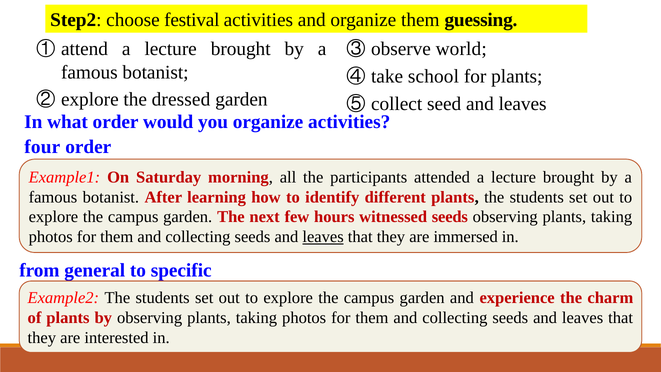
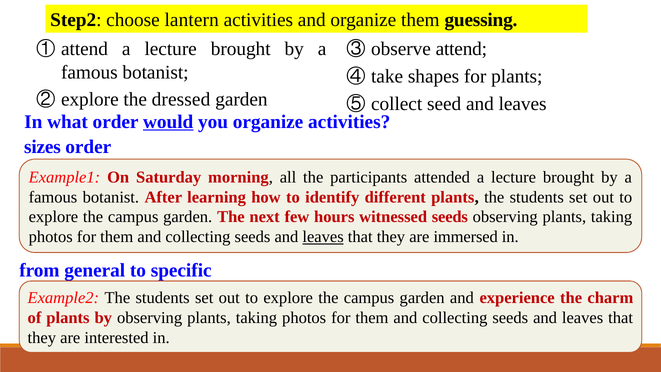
festival: festival -> lantern (192, 20)
observe world: world -> attend (461, 49)
school: school -> shapes (434, 76)
would underline: none -> present (168, 122)
four: four -> sizes (42, 147)
